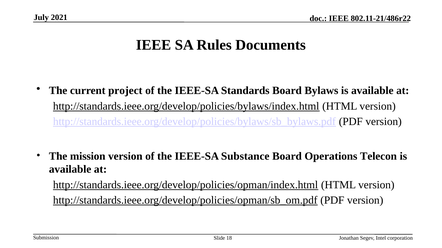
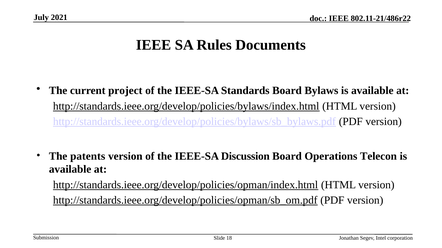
mission: mission -> patents (88, 156)
Substance: Substance -> Discussion (245, 156)
